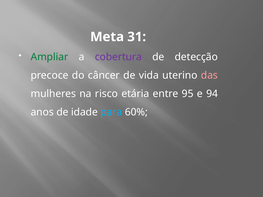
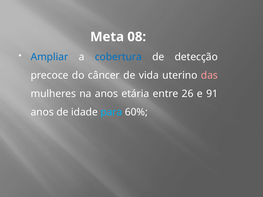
31: 31 -> 08 (137, 37)
Ampliar colour: green -> blue (49, 57)
cobertura colour: purple -> blue (118, 57)
na risco: risco -> anos (106, 94)
95: 95 -> 26 (188, 94)
94: 94 -> 91 (212, 94)
